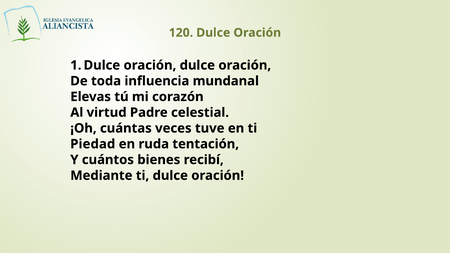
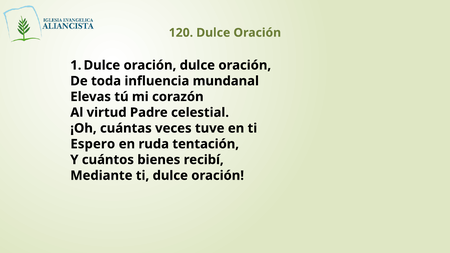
Piedad: Piedad -> Espero (93, 144)
